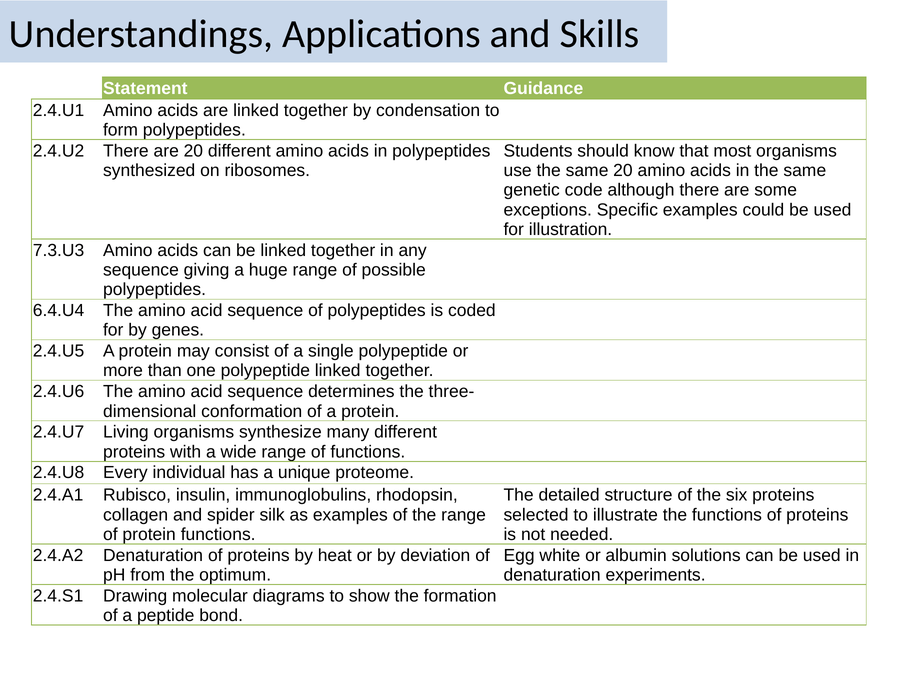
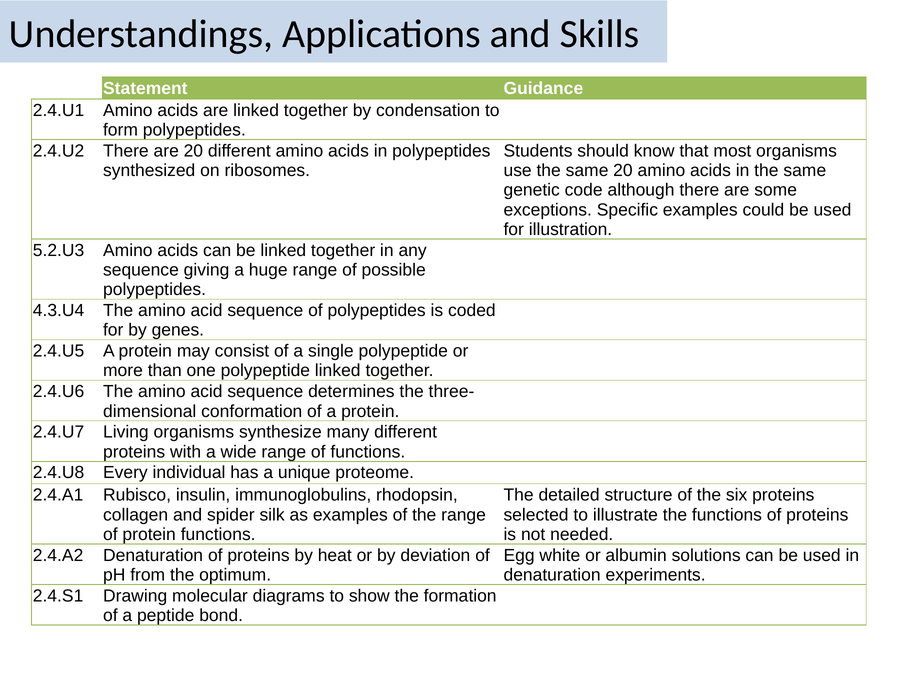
7.3.U3: 7.3.U3 -> 5.2.U3 (59, 250)
6.4.U4: 6.4.U4 -> 4.3.U4 (59, 310)
